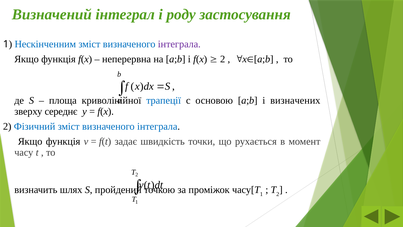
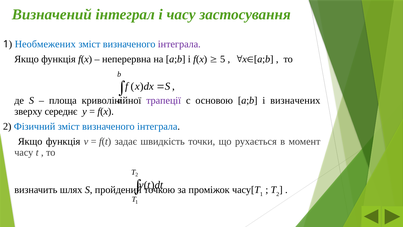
і роду: роду -> часу (181, 14)
Нескінченним: Нескінченним -> Необмежених (45, 44)
2: 2 -> 5 (223, 59)
трапеції colour: blue -> purple (164, 100)
